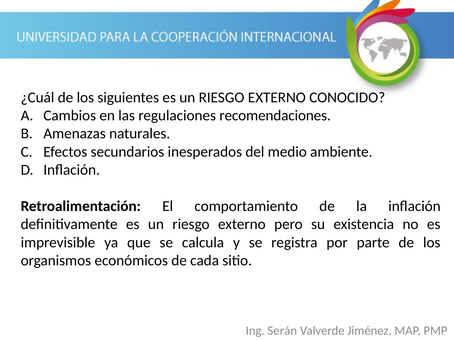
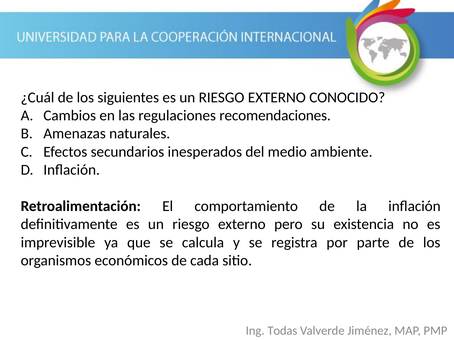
Serán: Serán -> Todas (282, 331)
